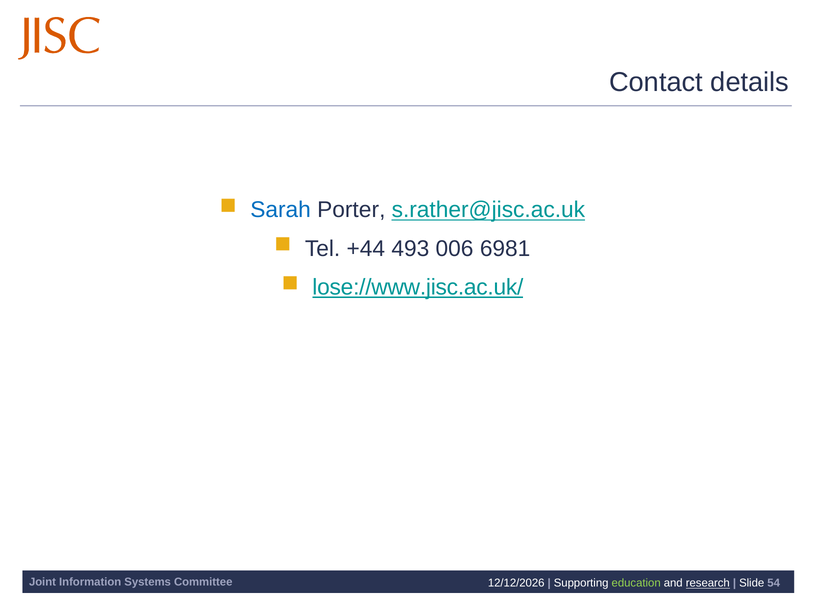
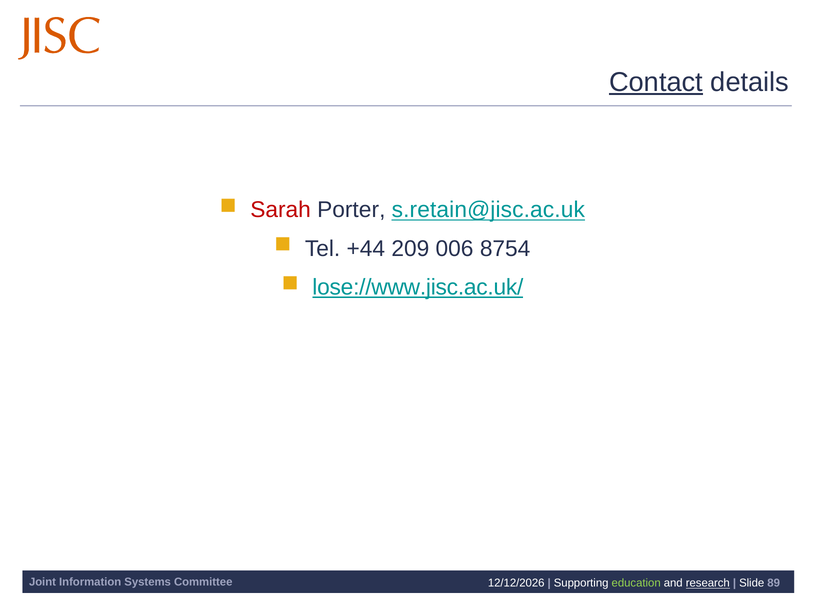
Contact underline: none -> present (656, 82)
Sarah colour: blue -> red (281, 210)
s.rather@jisc.ac.uk: s.rather@jisc.ac.uk -> s.retain@jisc.ac.uk (488, 210)
493: 493 -> 209 (410, 248)
6981: 6981 -> 8754 (505, 248)
54: 54 -> 89 (774, 583)
